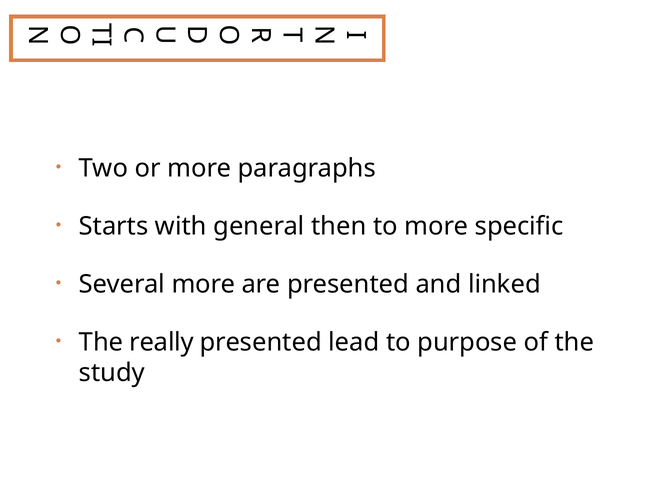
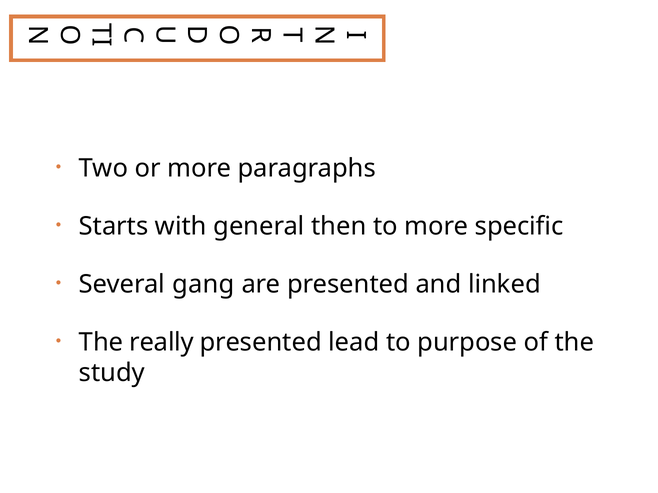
Several more: more -> gang (203, 284)
